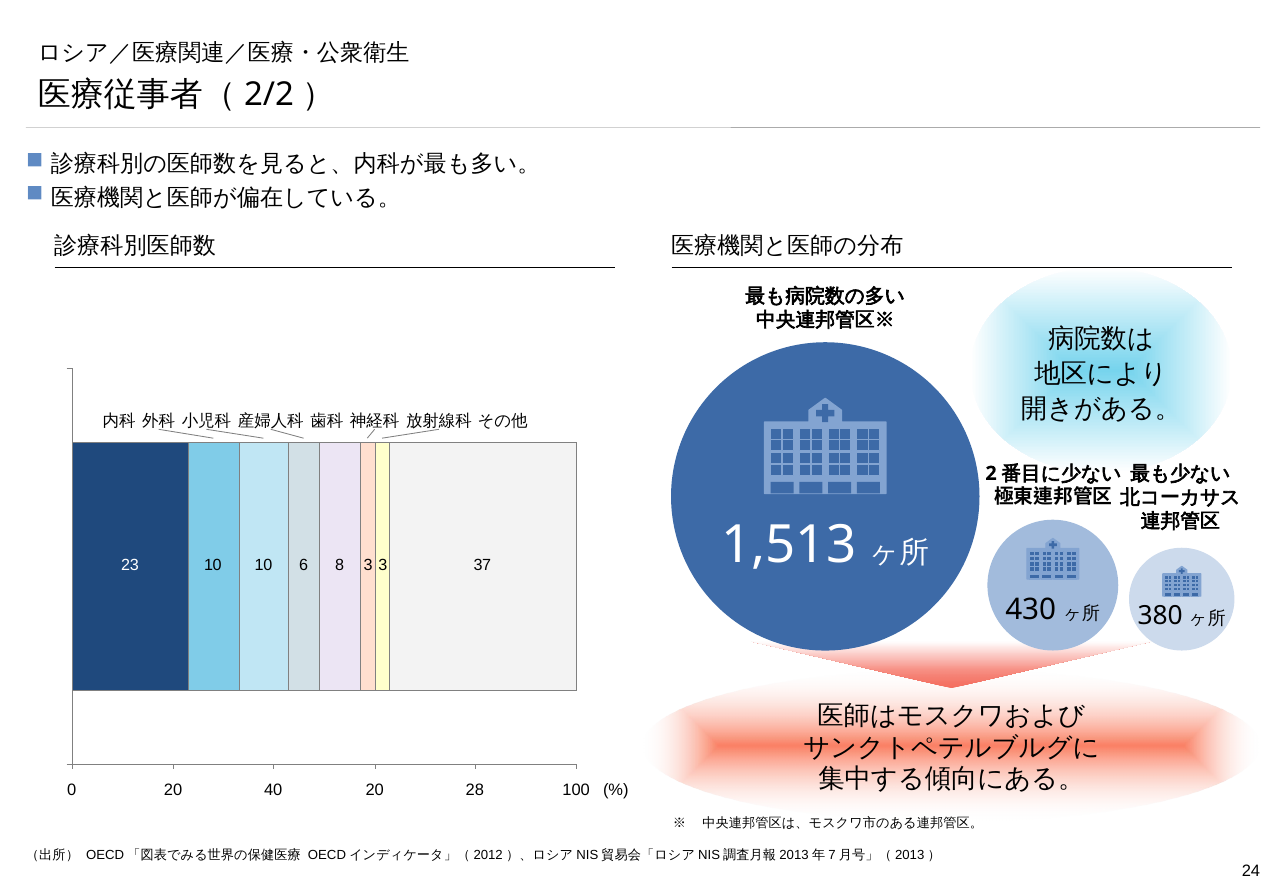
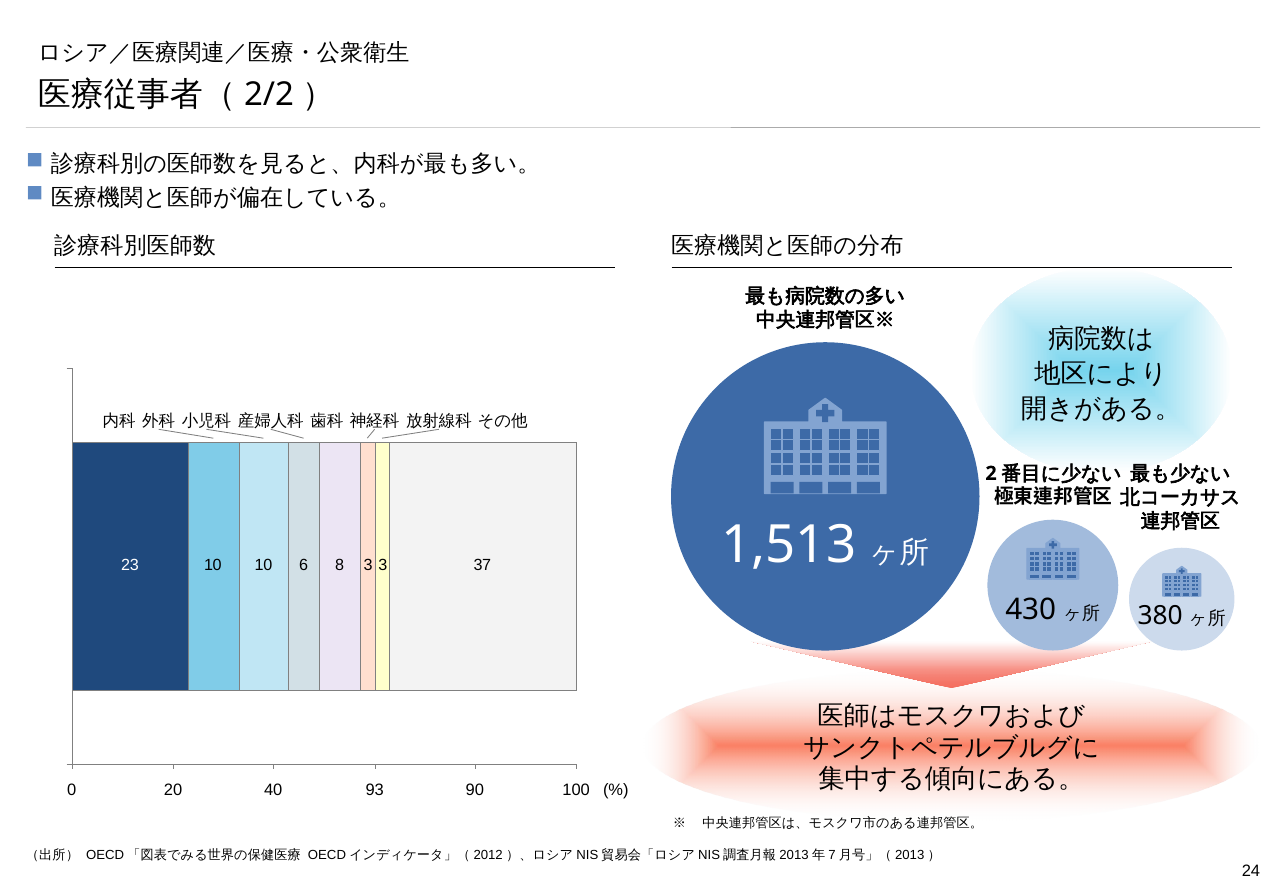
20 20: 20 -> 93 (375, 790)
28: 28 -> 90 (475, 790)
